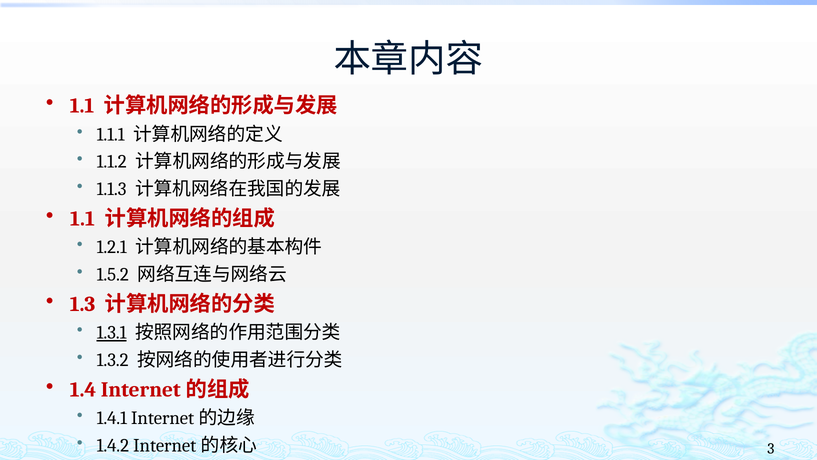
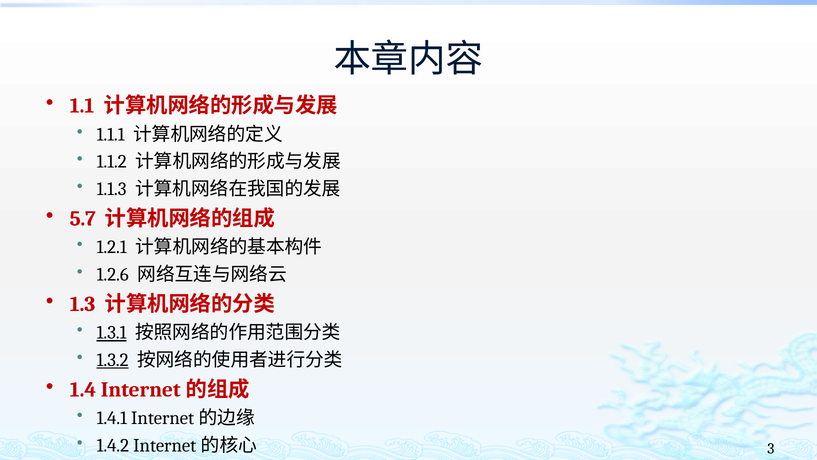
1.1: 1.1 -> 5.7 (83, 218)
1.5.2: 1.5.2 -> 1.2.6 (113, 274)
1.3.2 underline: none -> present (113, 360)
